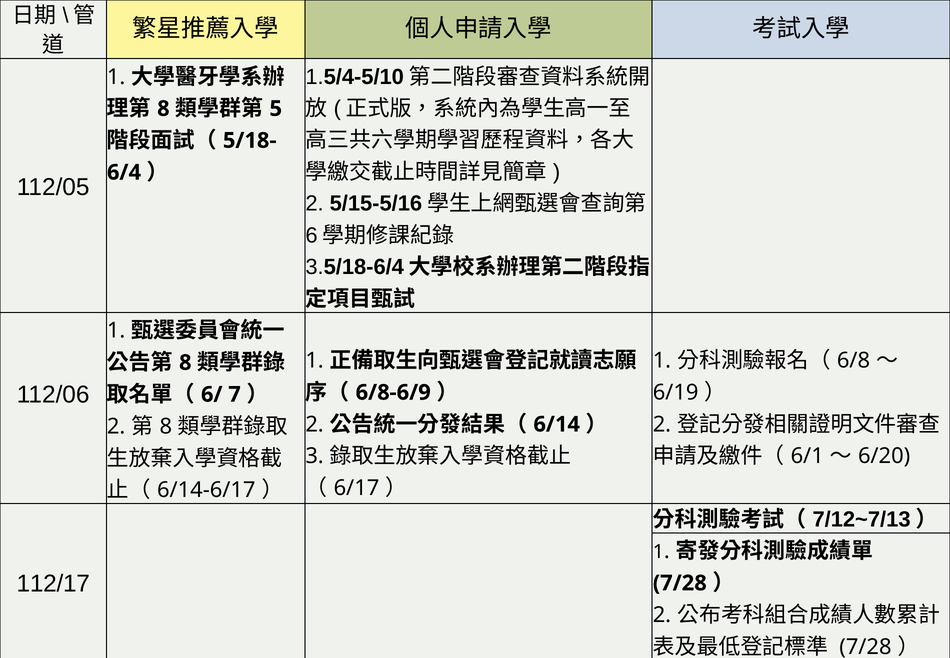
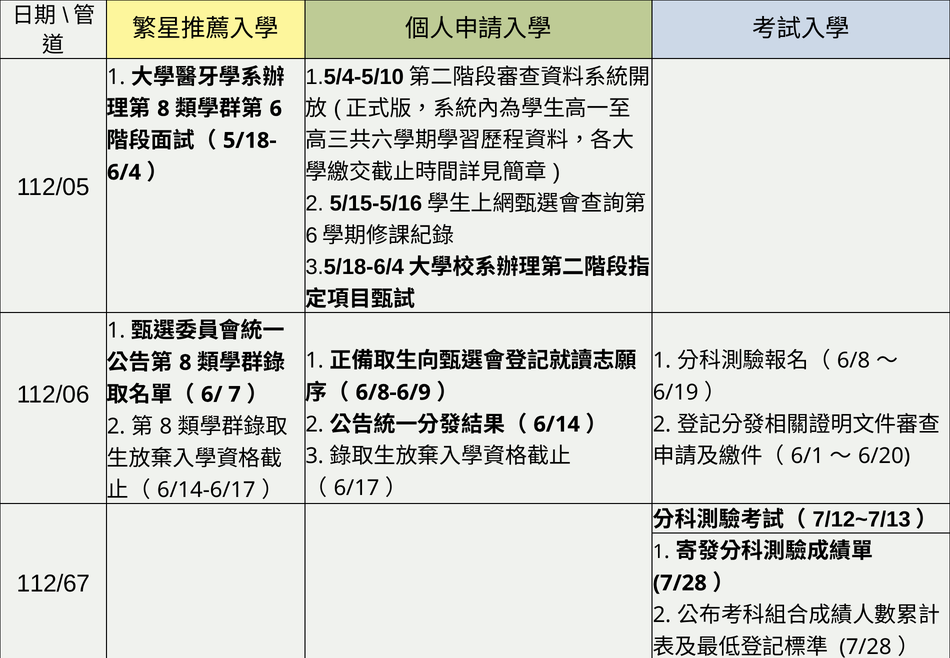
5: 5 -> 6 (276, 109)
112/17: 112/17 -> 112/67 (53, 583)
